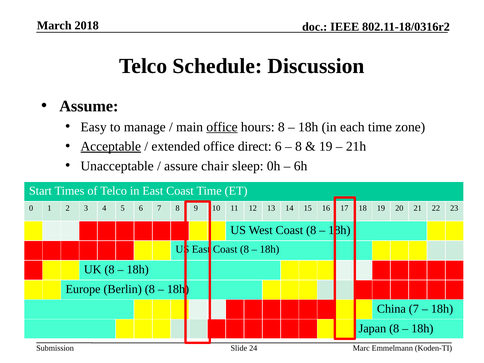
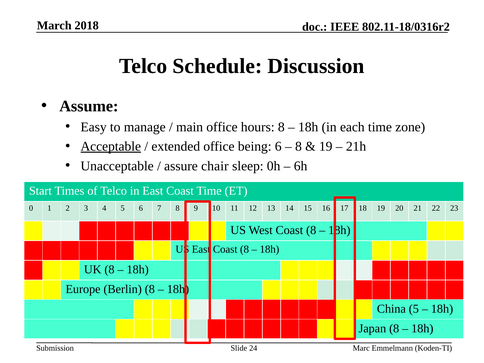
office underline: present -> none (222, 127)
direct: direct -> being (255, 146)
China 7: 7 -> 5 (414, 309)
